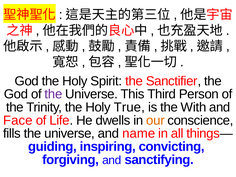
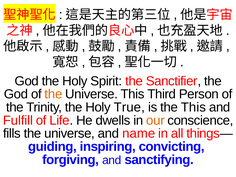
the colour: purple -> orange (53, 94)
the With: With -> This (193, 107)
Face: Face -> Fulfill (18, 120)
